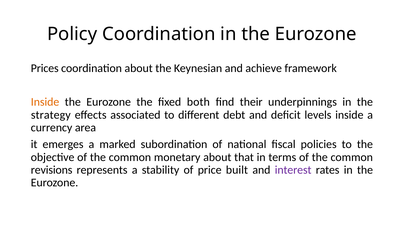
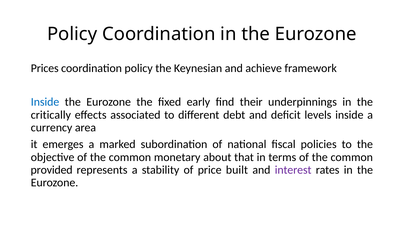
coordination about: about -> policy (139, 68)
Inside colour: orange -> blue (45, 102)
both: both -> early (198, 102)
strategy: strategy -> critically (51, 115)
revisions: revisions -> provided (52, 170)
